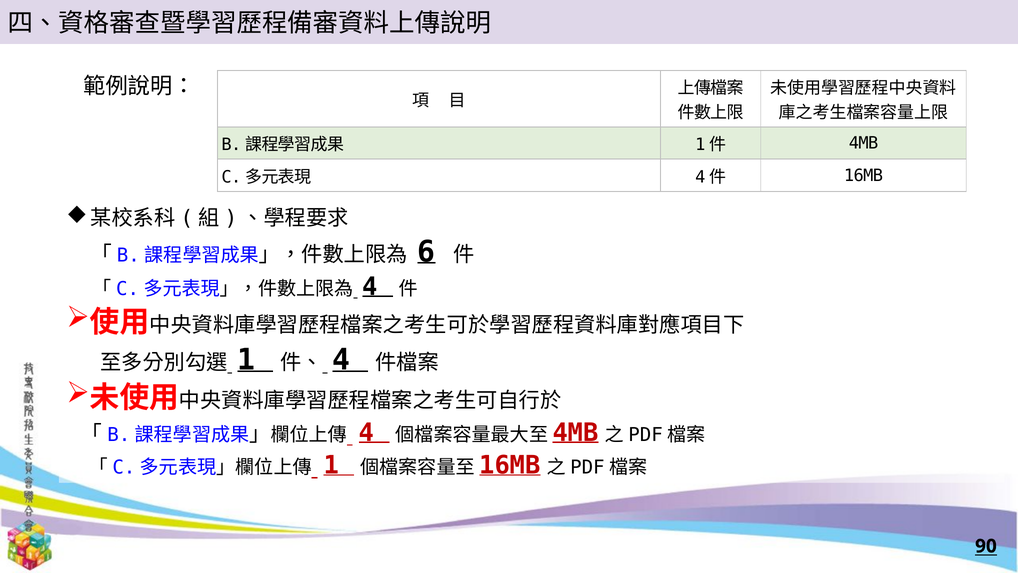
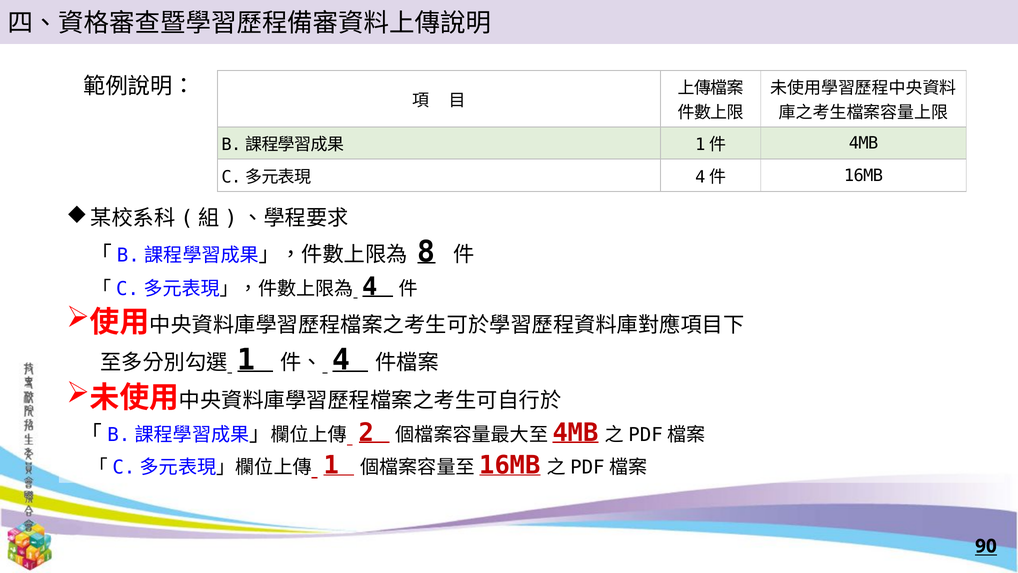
6: 6 -> 8 (426, 252)
4: 4 -> 2 (366, 433)
